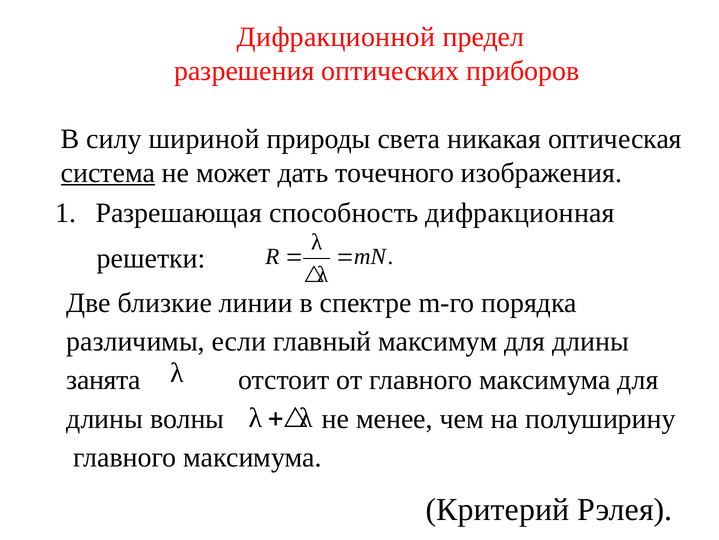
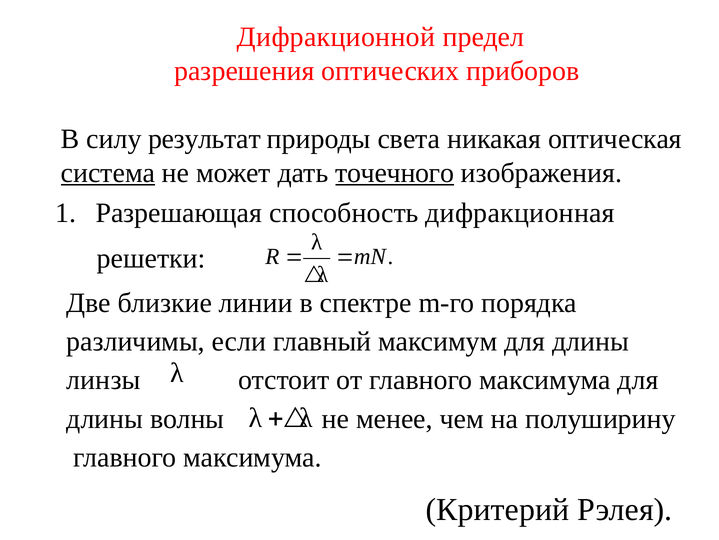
шириной: шириной -> результат (204, 139)
точечного underline: none -> present (395, 173)
занята: занята -> линзы (103, 380)
